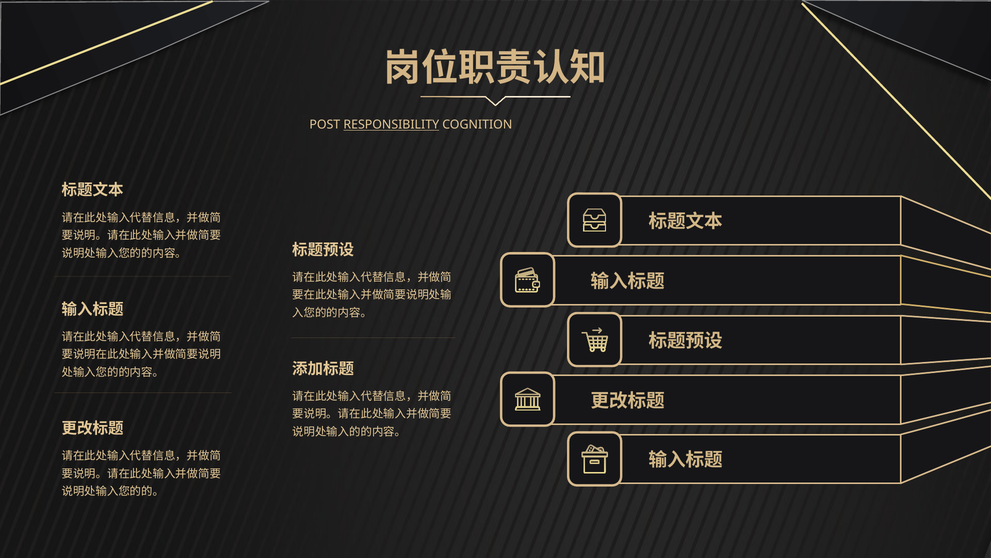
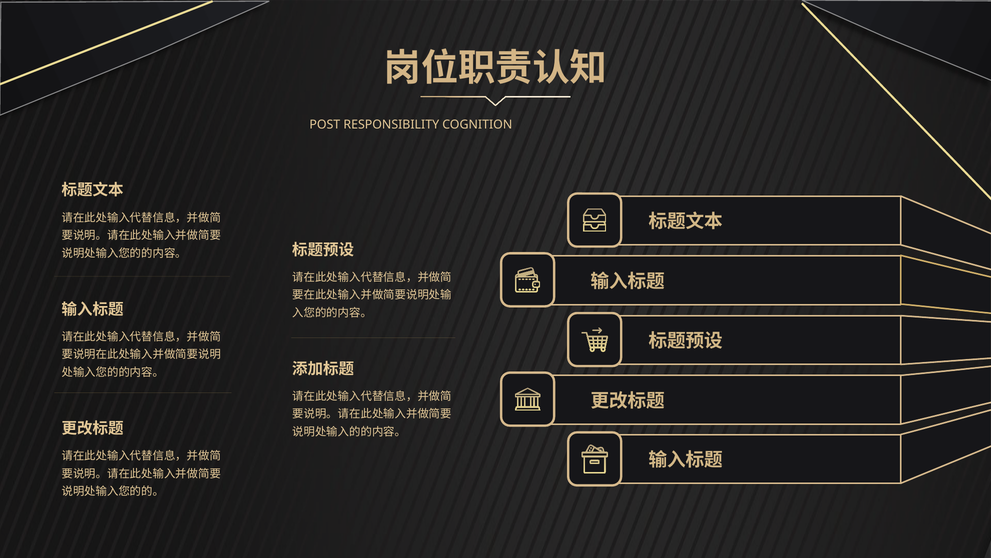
RESPONSIBILITY underline: present -> none (391, 125)
